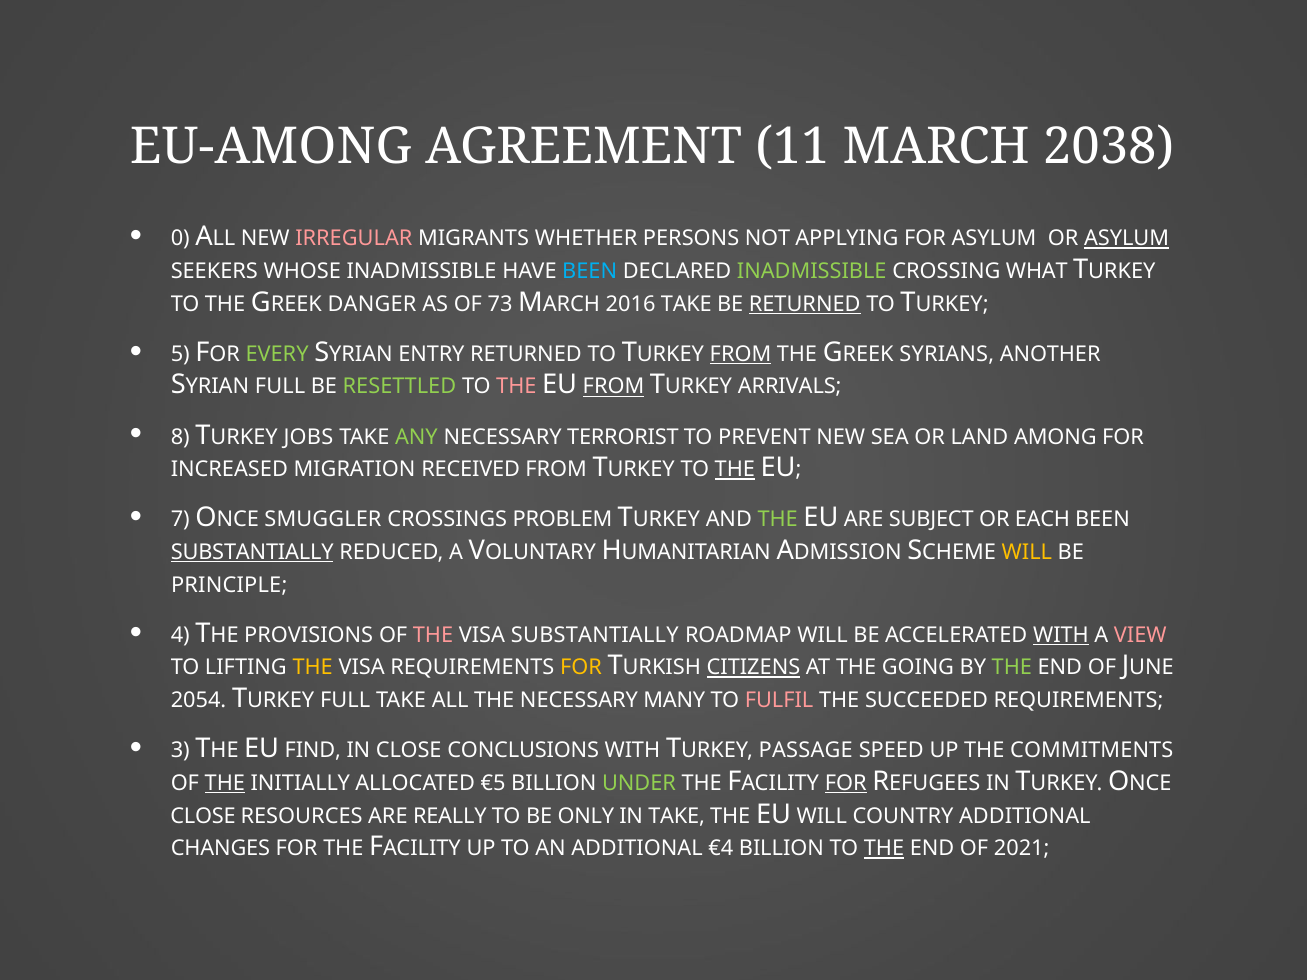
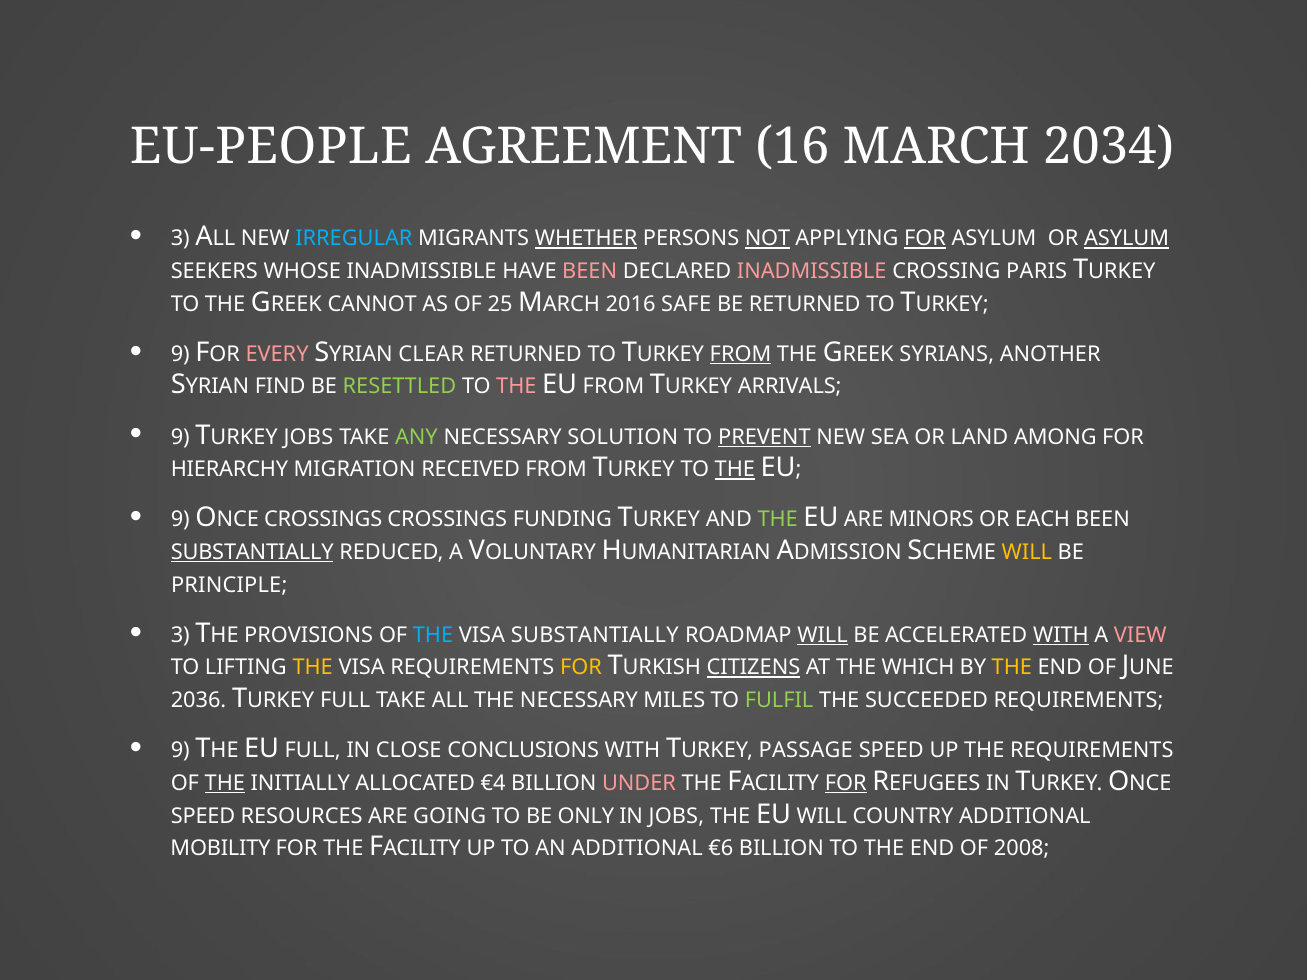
EU-AMONG: EU-AMONG -> EU-PEOPLE (271, 147)
11: 11 -> 16 (792, 147)
2038: 2038 -> 2034 (1109, 147)
0: 0 -> 3 (180, 239)
IRREGULAR colour: pink -> light blue (354, 239)
WHETHER underline: none -> present (586, 239)
NOT underline: none -> present (768, 239)
FOR underline: none -> present (925, 239)
BEEN colour: light blue -> pink (590, 271)
INADMISSIBLE colour: light green -> pink (812, 271)
WHAT: WHAT -> PARIS (1037, 271)
DANGER: DANGER -> CANNOT (372, 304)
73: 73 -> 25 (500, 304)
2016 TAKE: TAKE -> SAFE (686, 304)
RETURNED underline: present -> none (805, 304)
5: 5 -> 9 (180, 354)
EVERY colour: light green -> pink (277, 354)
ENTRY: ENTRY -> CLEAR (431, 354)
SYRIAN FULL: FULL -> FIND (280, 387)
FROM underline: present -> none (613, 387)
8: 8 -> 9 (180, 437)
TERRORIST: TERRORIST -> SOLUTION (623, 437)
PREVENT underline: none -> present (764, 437)
INCREASED: INCREASED -> HIERARCHY (229, 470)
7: 7 -> 9 (180, 520)
ONCE SMUGGLER: SMUGGLER -> CROSSINGS (323, 520)
PROBLEM: PROBLEM -> FUNDING (562, 520)
SUBJECT: SUBJECT -> MINORS (931, 520)
4: 4 -> 3 (180, 635)
THE colour: pink -> light blue (433, 635)
WILL underline: none -> present (823, 635)
GOING: GOING -> WHICH (918, 668)
THE colour: light green -> yellow (1012, 668)
2054: 2054 -> 2036 (199, 701)
MANY: MANY -> MILES (674, 701)
FULFIL colour: pink -> light green (779, 701)
3: 3 -> 9 (180, 751)
EU FIND: FIND -> FULL (313, 751)
THE COMMITMENTS: COMMITMENTS -> REQUIREMENTS (1092, 751)
€5: €5 -> €4 (493, 783)
UNDER colour: light green -> pink (639, 783)
CLOSE: CLOSE -> SPEED (203, 816)
REALLY: REALLY -> GOING (450, 816)
IN TAKE: TAKE -> JOBS (676, 816)
CHANGES: CHANGES -> MOBILITY (220, 849)
€4: €4 -> €6 (721, 849)
THE underline: present -> none (884, 849)
2021: 2021 -> 2008 (1022, 849)
